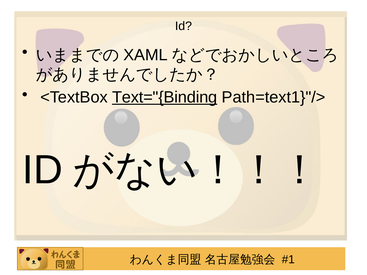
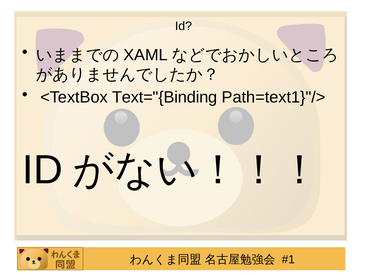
Text="{Binding underline: present -> none (165, 97)
